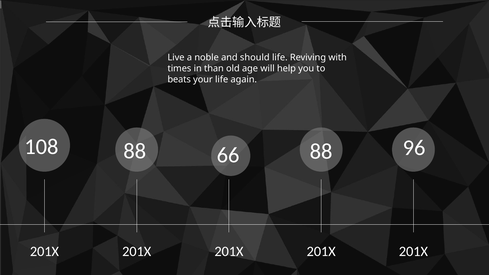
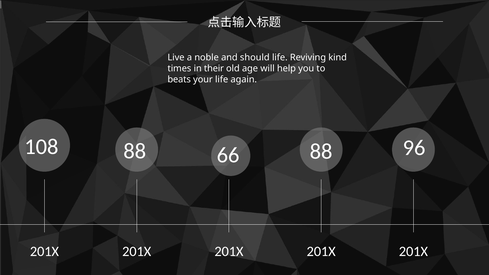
with: with -> kind (338, 57)
than: than -> their (214, 68)
